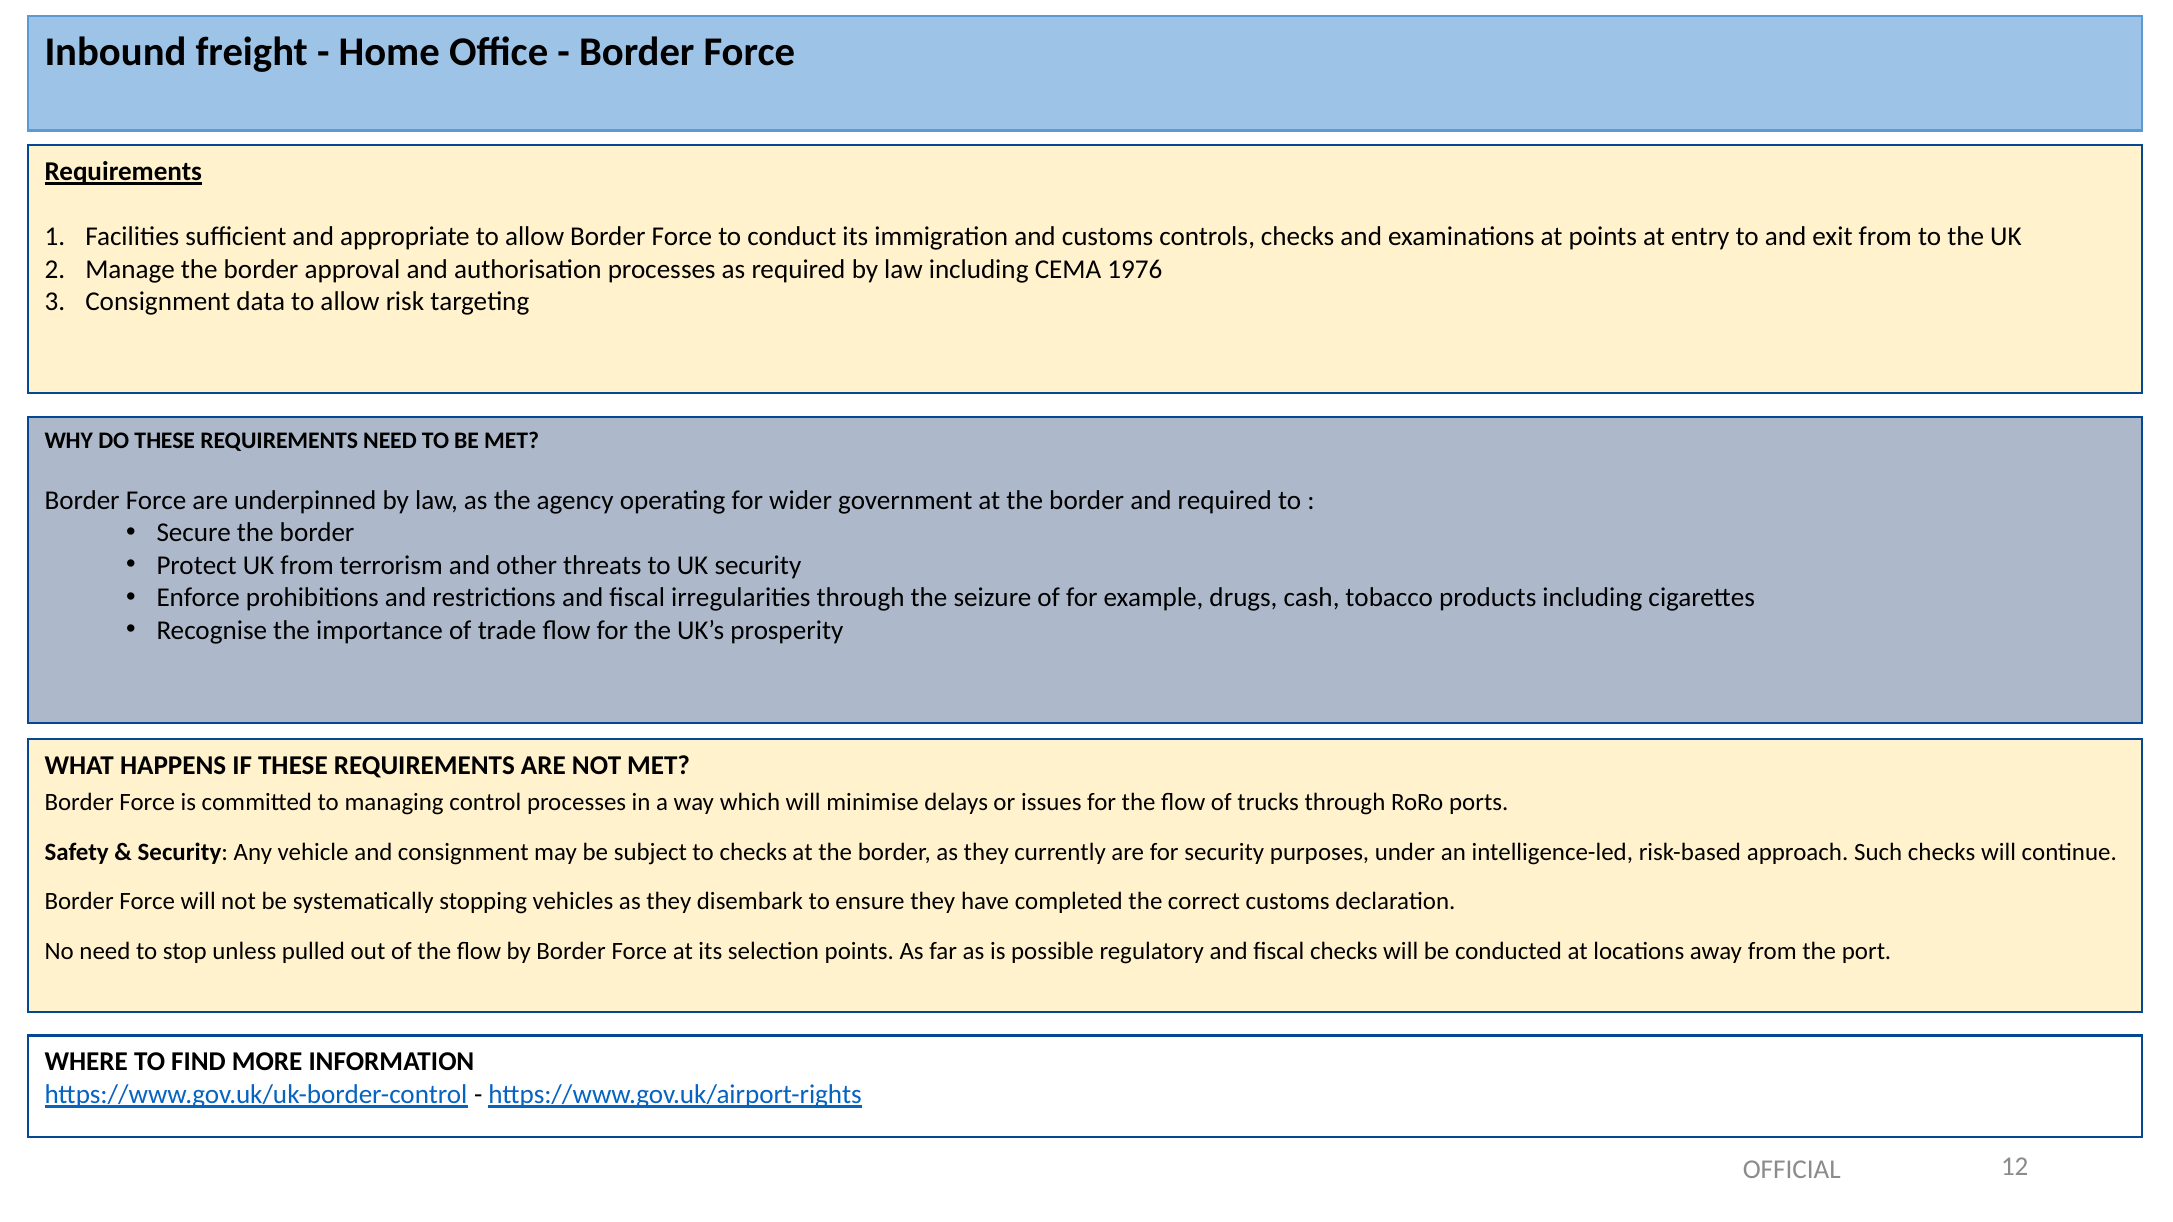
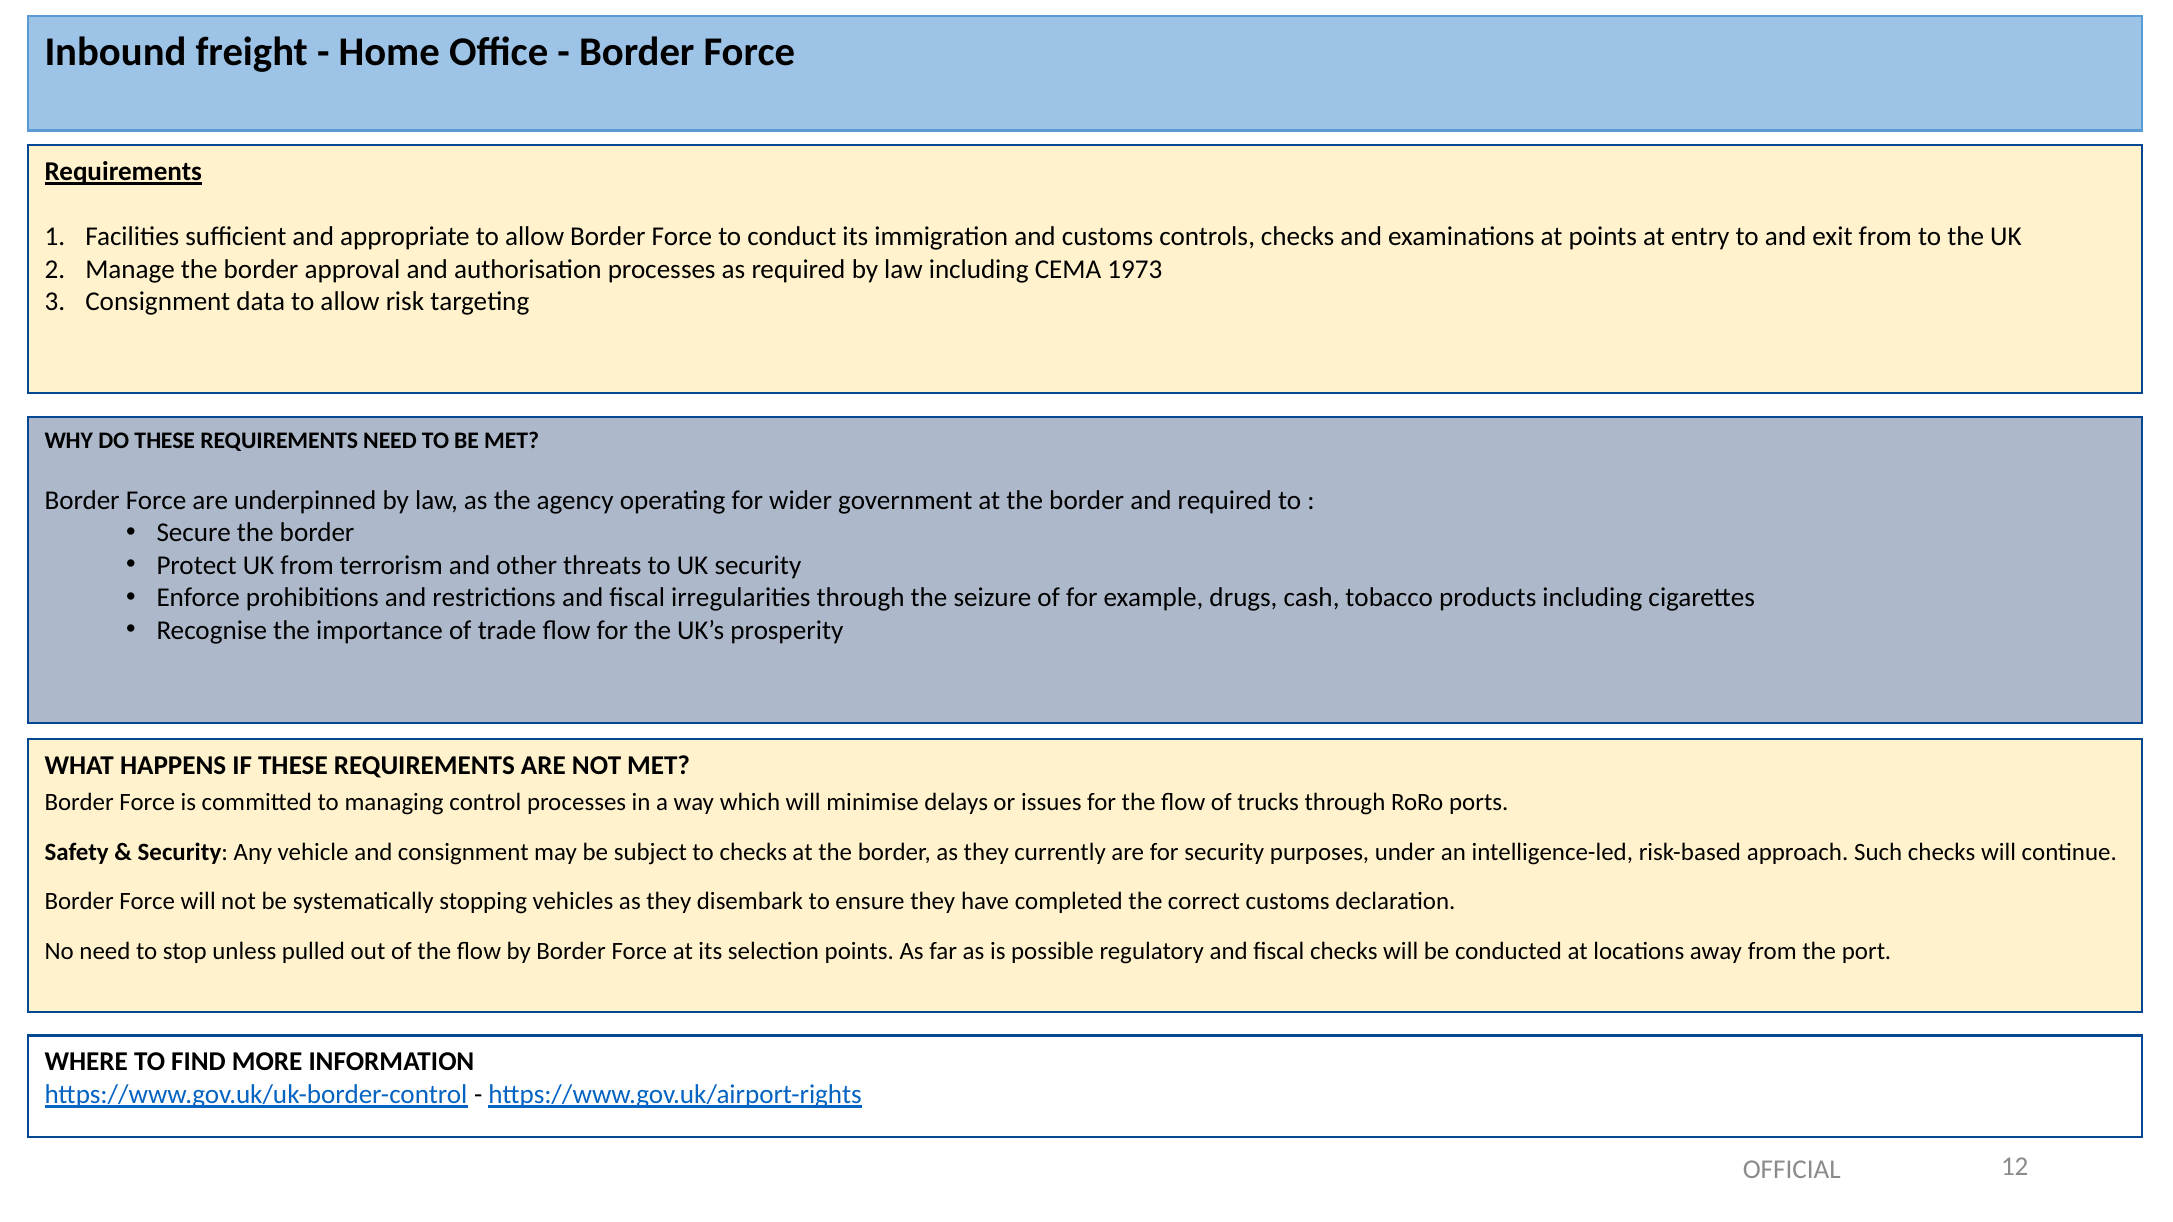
1976: 1976 -> 1973 (1135, 269)
